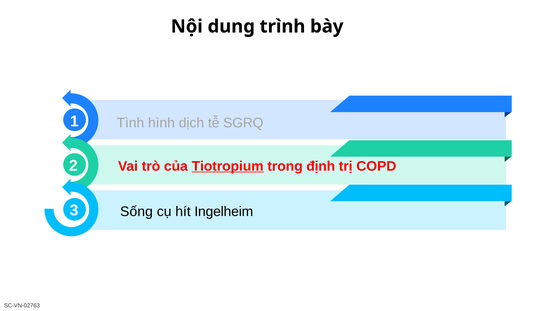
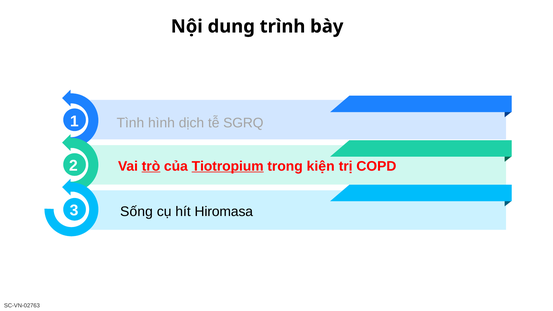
trò underline: none -> present (151, 166)
định: định -> kiện (321, 166)
Ingelheim: Ingelheim -> Hiromasa (224, 212)
